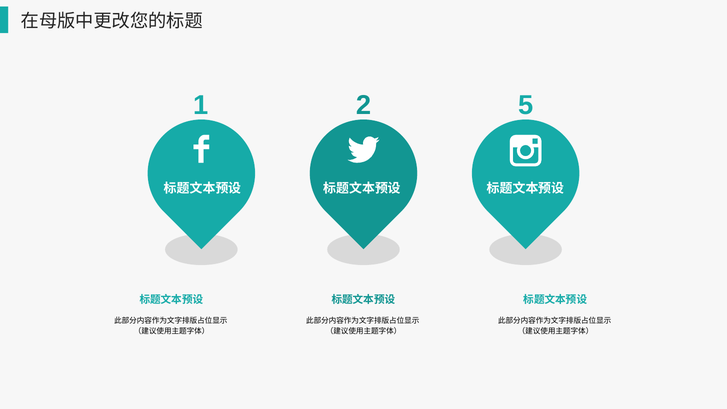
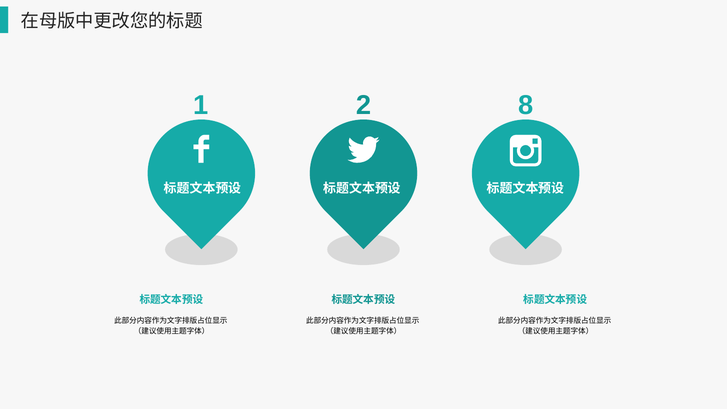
5: 5 -> 8 (526, 105)
